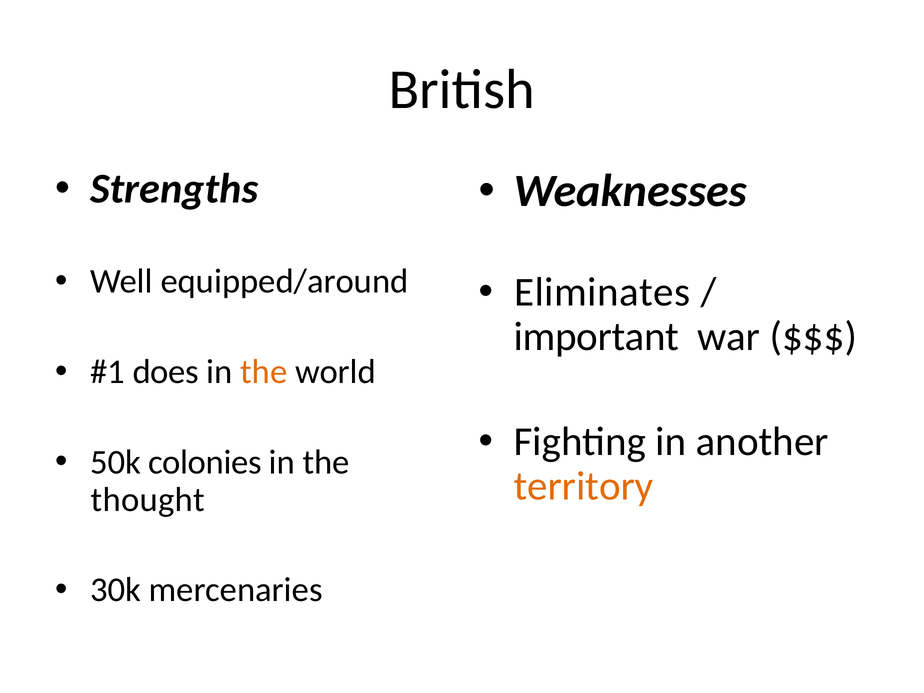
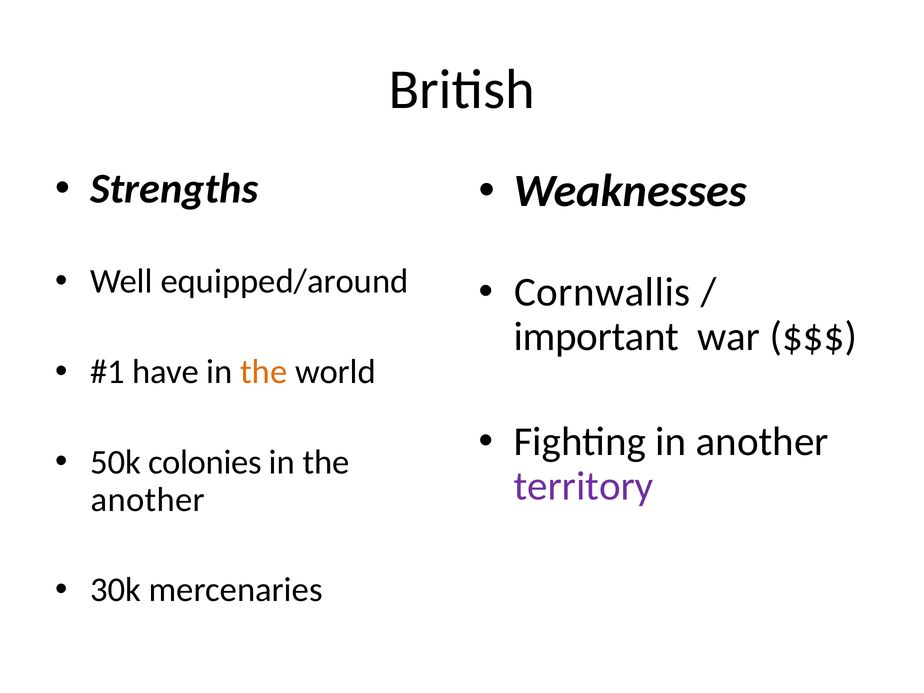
Eliminates: Eliminates -> Cornwallis (602, 292)
does: does -> have (166, 372)
territory colour: orange -> purple (584, 486)
thought: thought -> another (148, 500)
